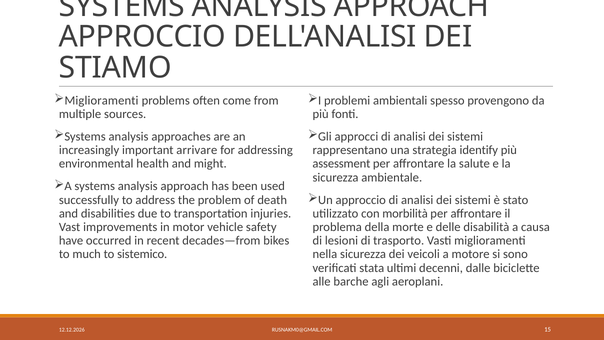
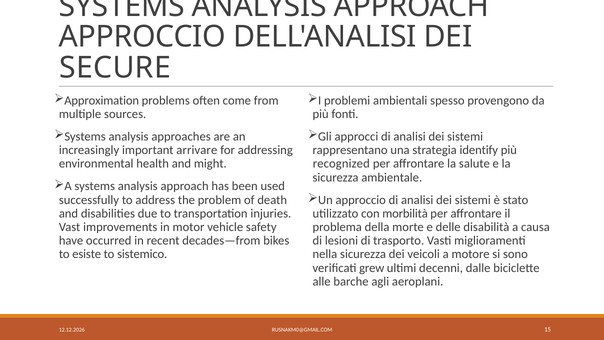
STIAMO: STIAMO -> SECURE (115, 68)
Miglioramenti: Miglioramenti -> Approximation (102, 100)
assessment: assessment -> recognized (341, 164)
much: much -> esiste (87, 254)
stata: stata -> grew (372, 268)
